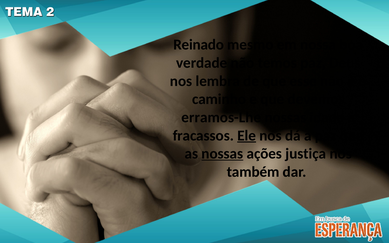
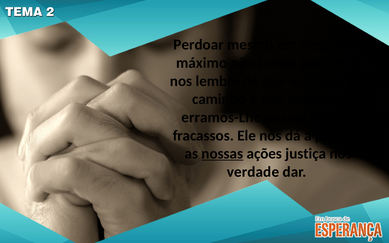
Reinado: Reinado -> Perdoar (199, 45)
verdade: verdade -> máximo (202, 63)
Ele underline: present -> none (247, 136)
também: também -> verdade (253, 172)
